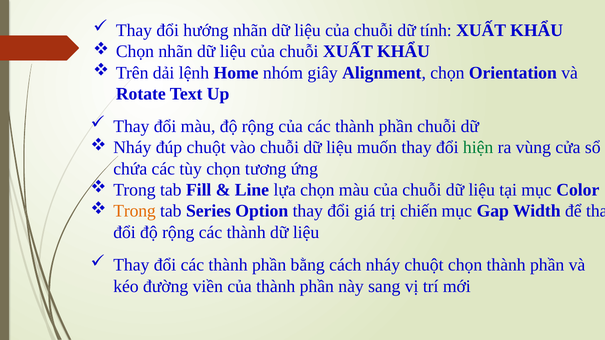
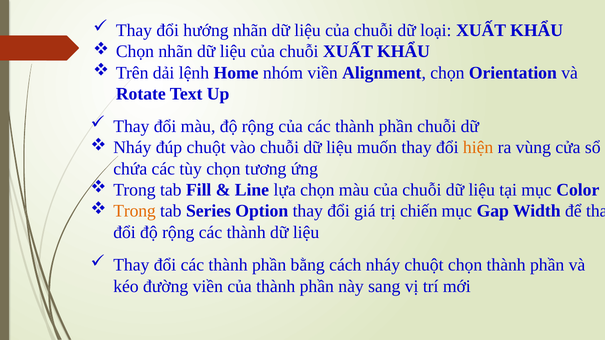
tính: tính -> loại (436, 31)
nhóm giây: giây -> viền (323, 73)
hiện colour: green -> orange (478, 148)
